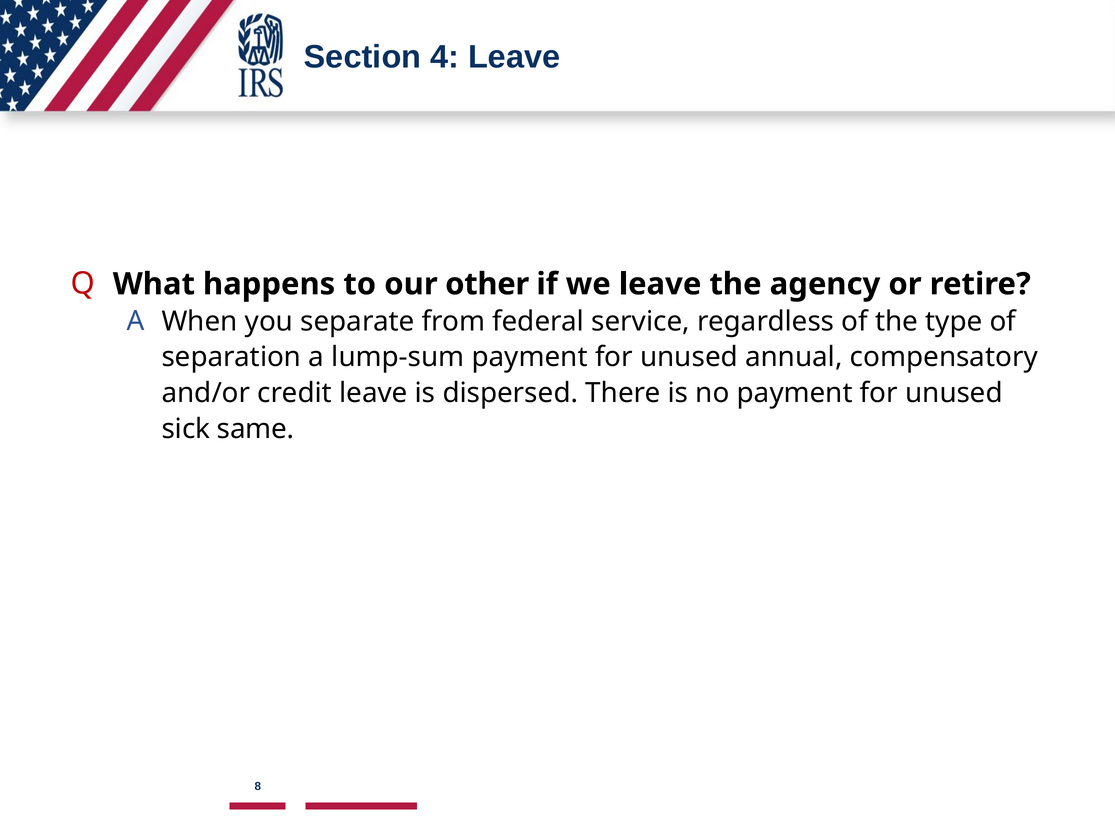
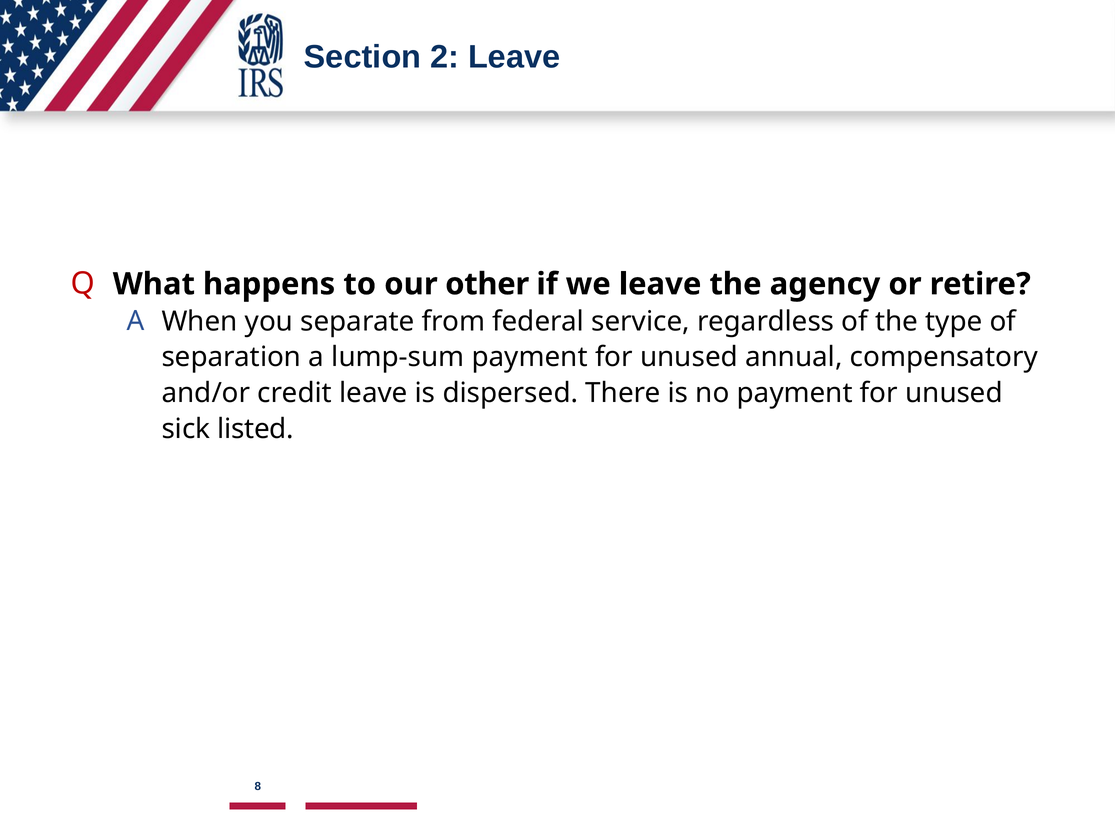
4: 4 -> 2 (445, 57)
same: same -> listed (256, 429)
